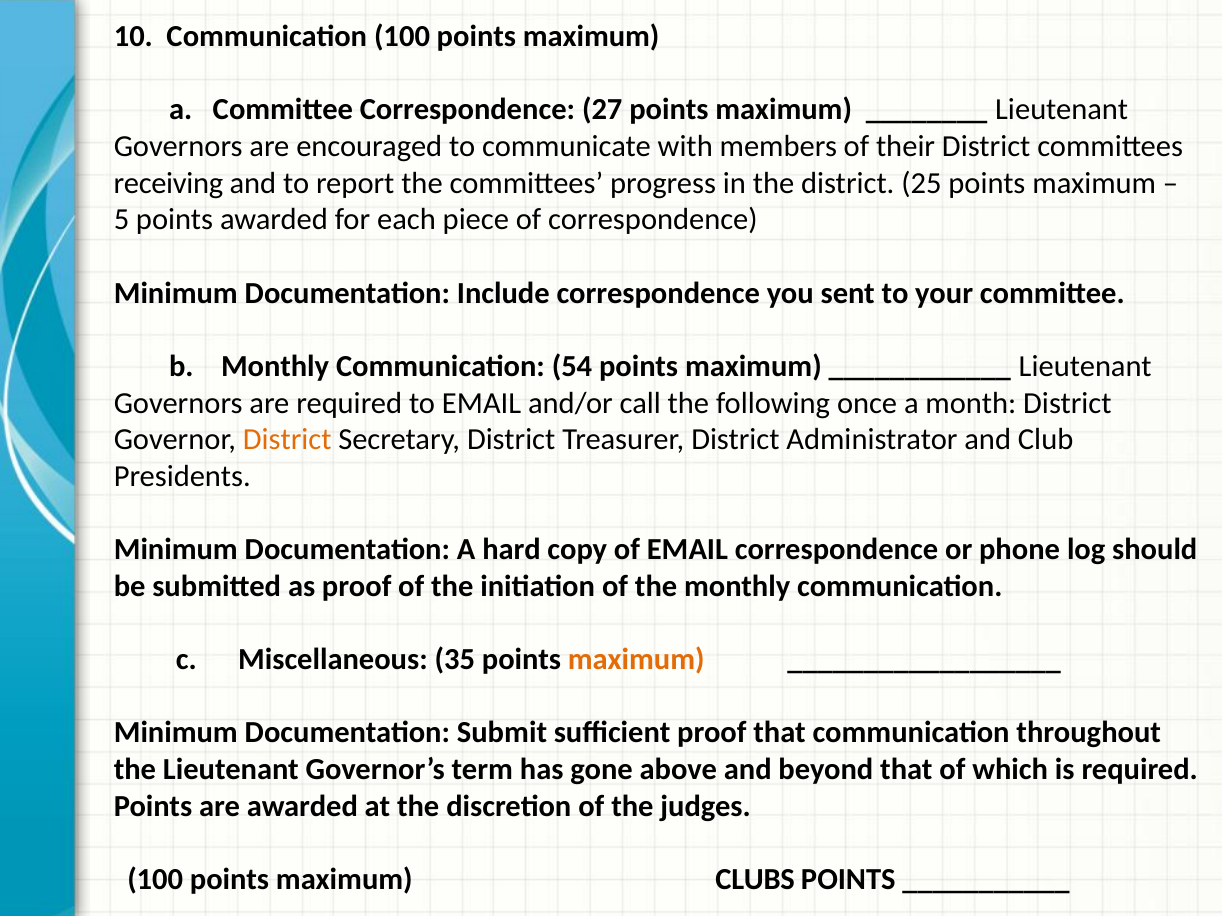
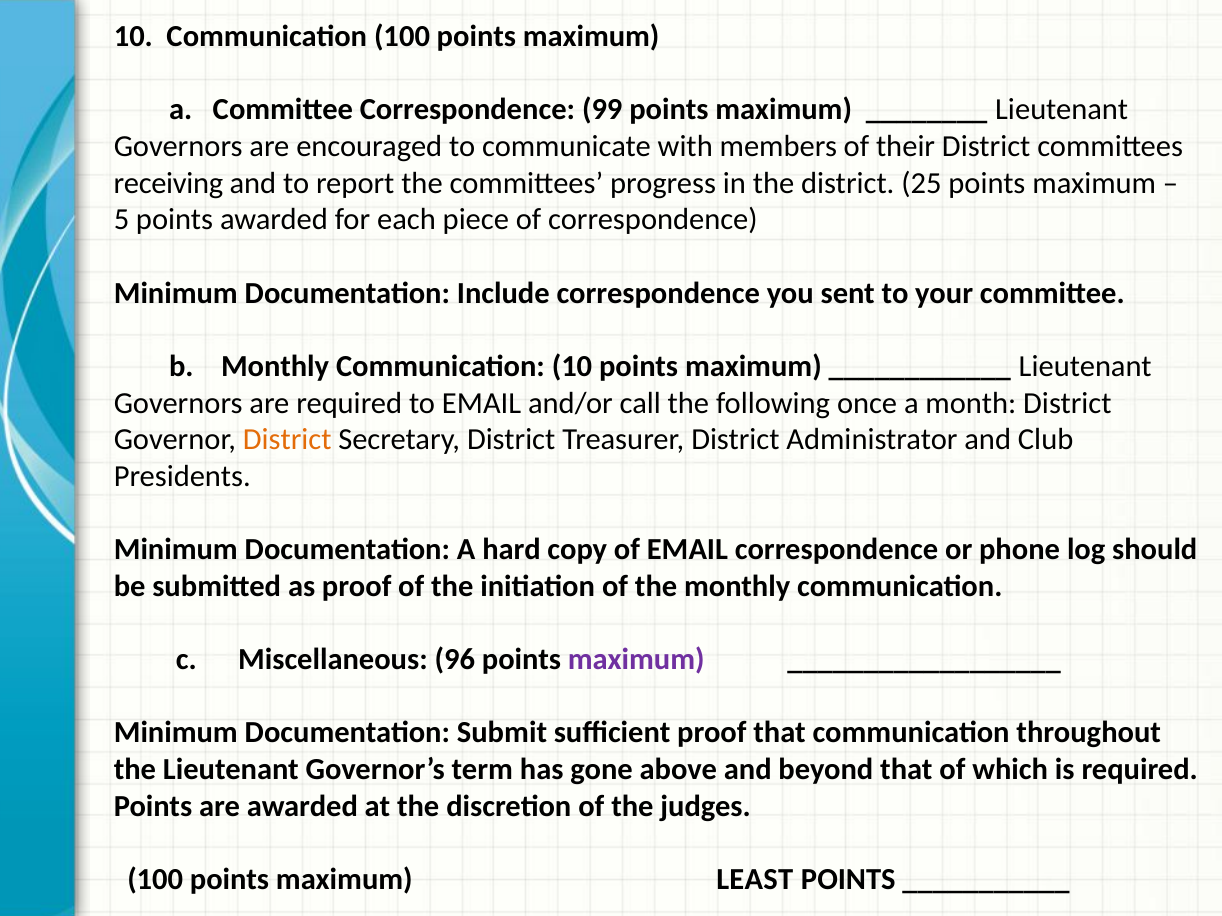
27: 27 -> 99 (602, 110)
Communication 54: 54 -> 10 (572, 367)
35: 35 -> 96 (455, 660)
maximum colour: orange -> purple (636, 660)
CLUBS: CLUBS -> LEAST (755, 880)
